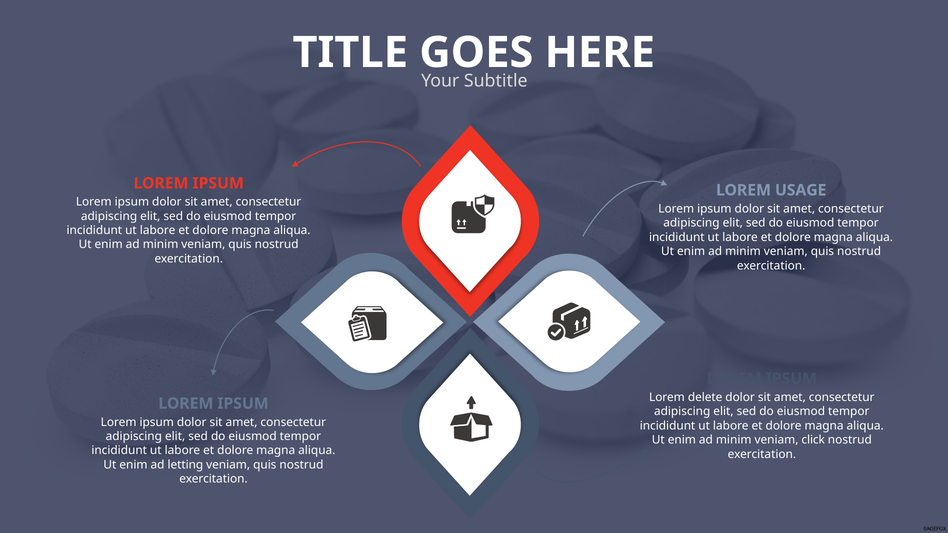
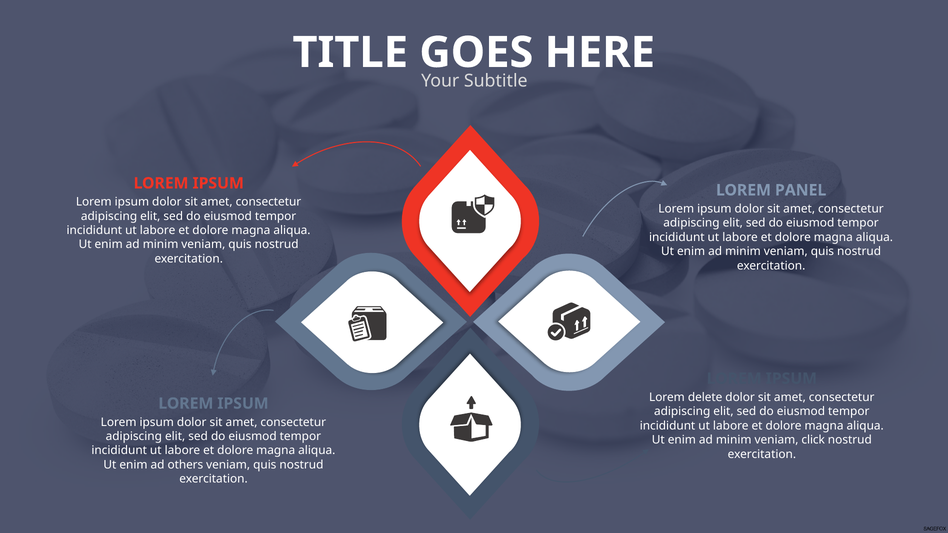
USAGE: USAGE -> PANEL (801, 190)
letting: letting -> others (185, 465)
